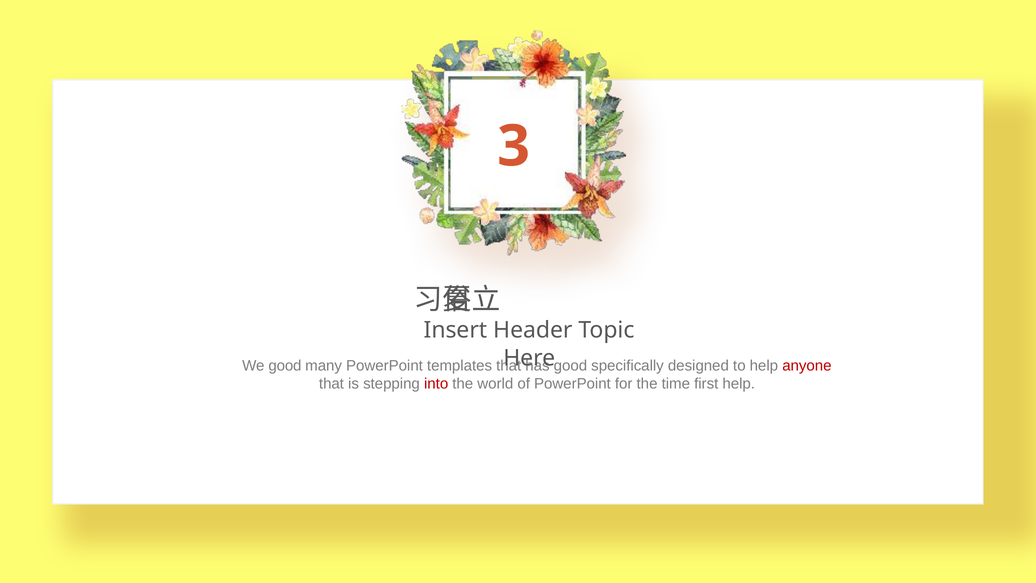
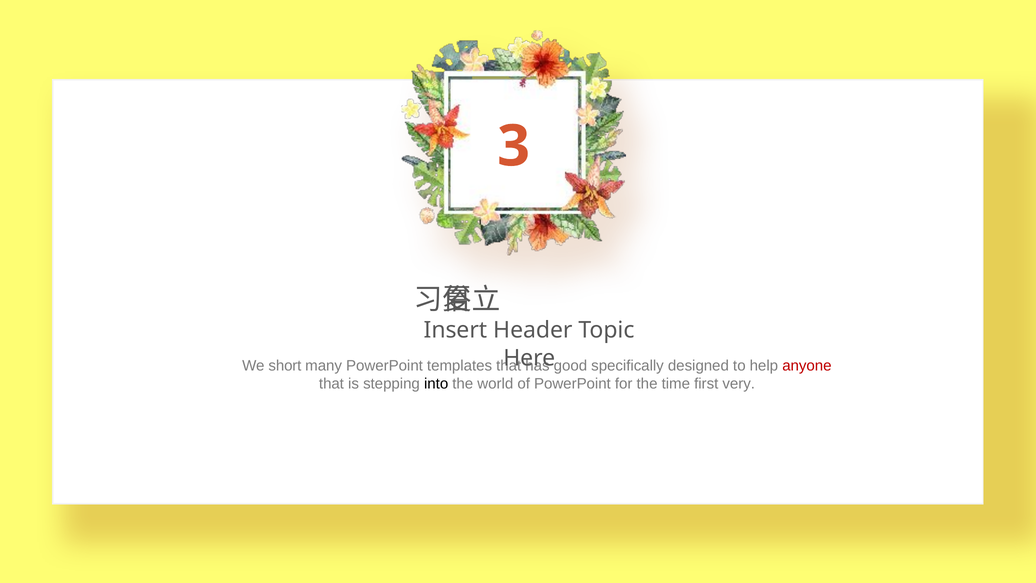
We good: good -> short (285, 365)
into colour: red -> black (436, 384)
first help: help -> very (739, 384)
